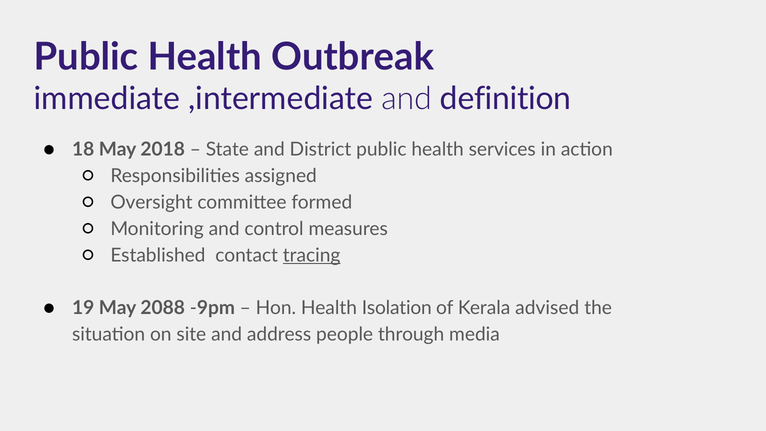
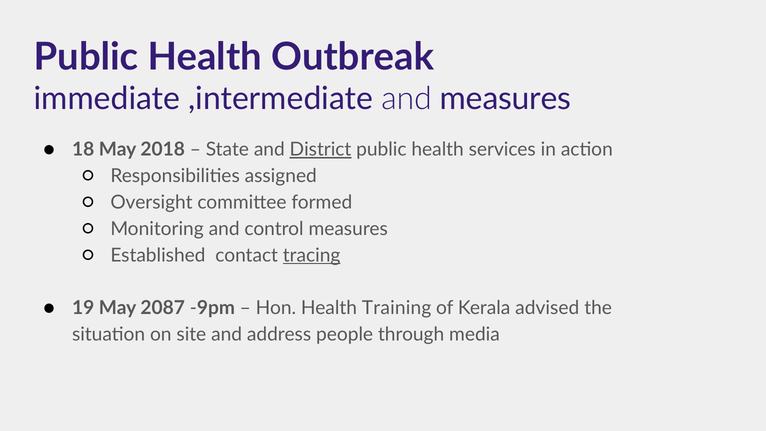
and definition: definition -> measures (506, 99)
District underline: none -> present (320, 149)
2088: 2088 -> 2087 (163, 308)
Isolation: Isolation -> Training (397, 308)
